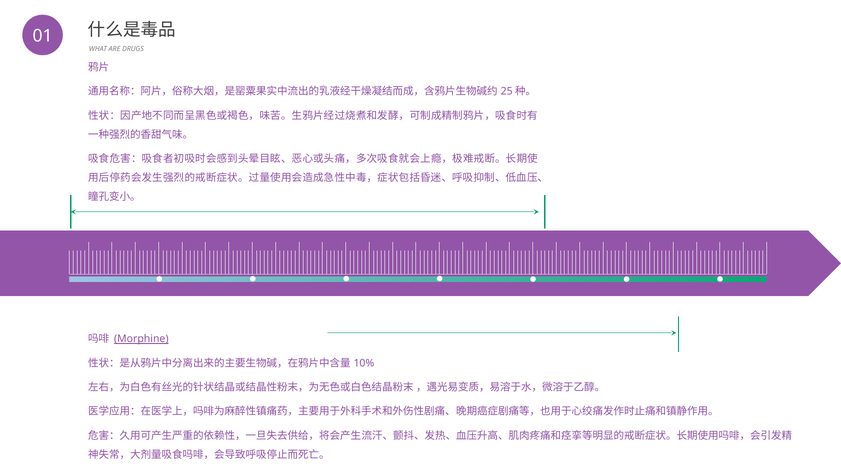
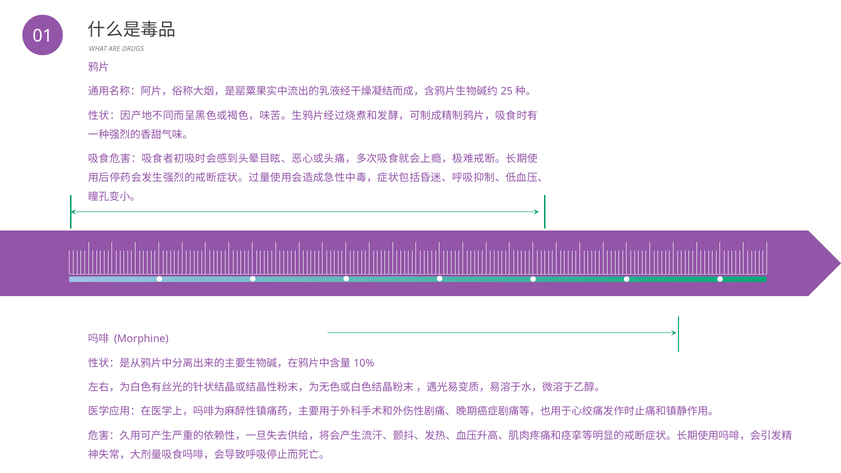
Morphine underline: present -> none (141, 339)
